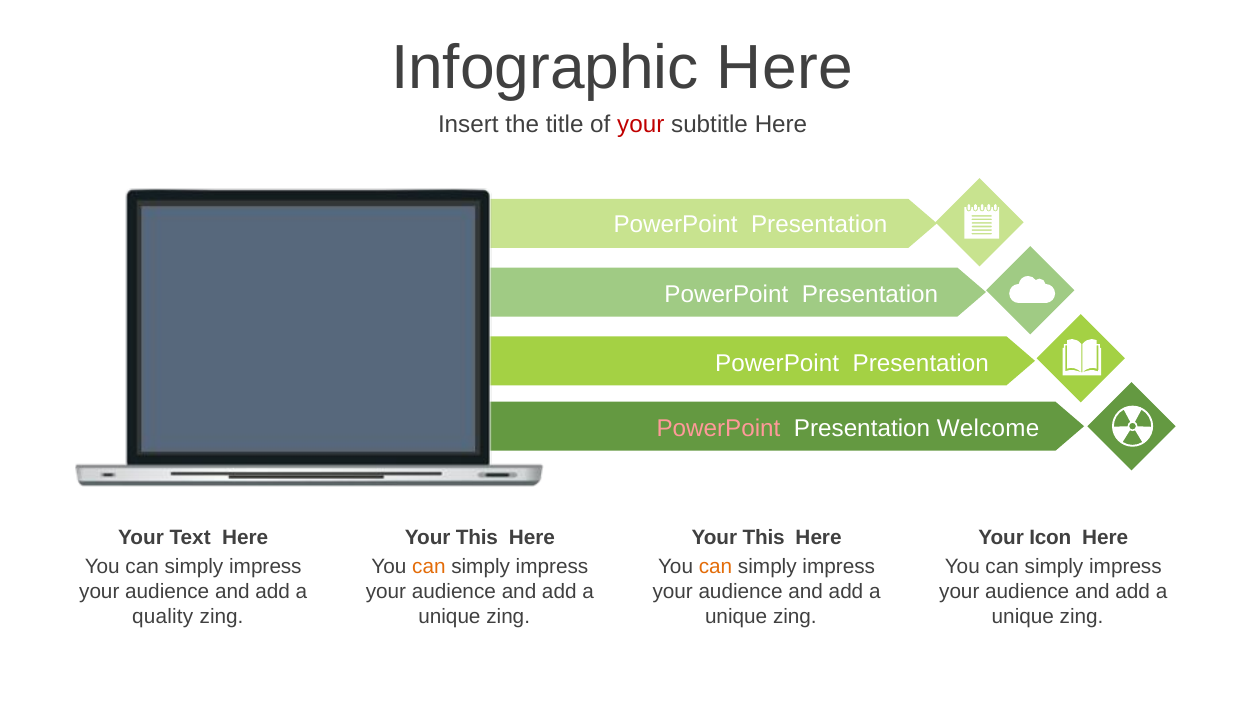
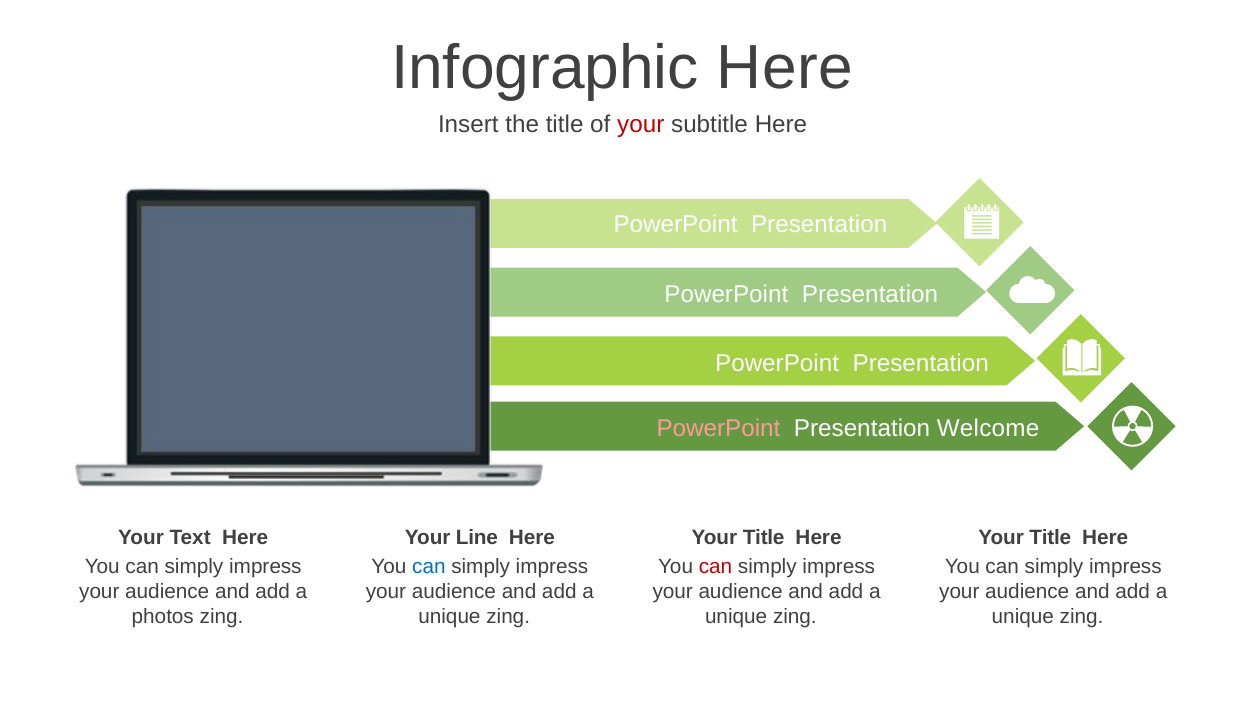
This: This -> Line (477, 538)
This: This -> Title (764, 538)
Icon: Icon -> Title (1050, 538)
can colour: orange -> blue (429, 567)
can colour: orange -> red (716, 567)
quality: quality -> photos (163, 617)
